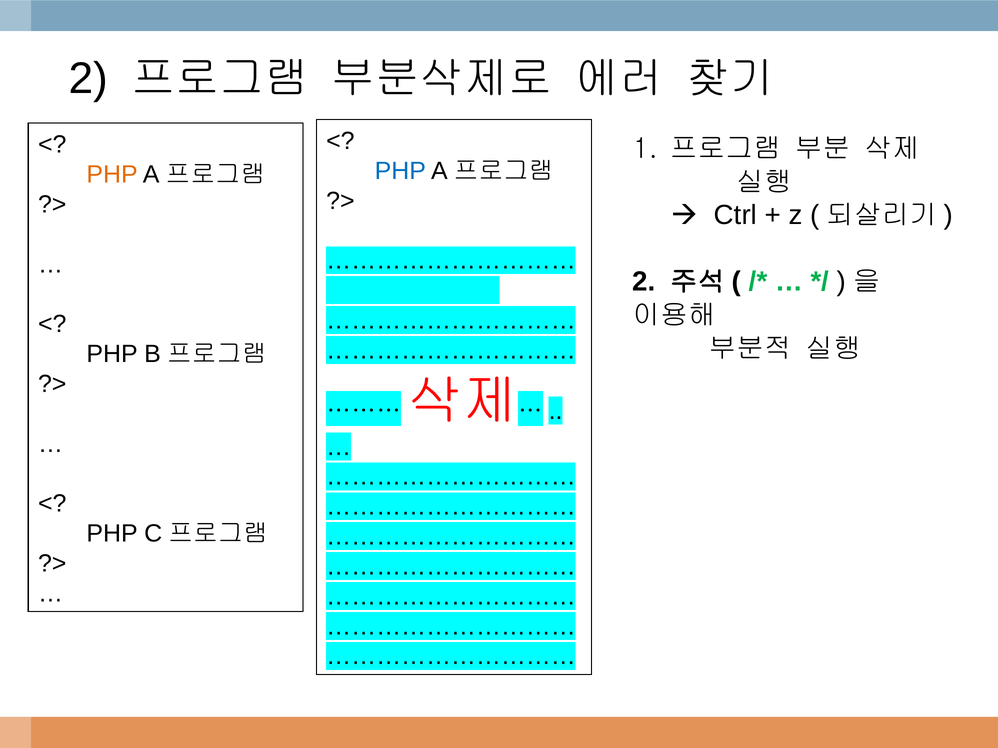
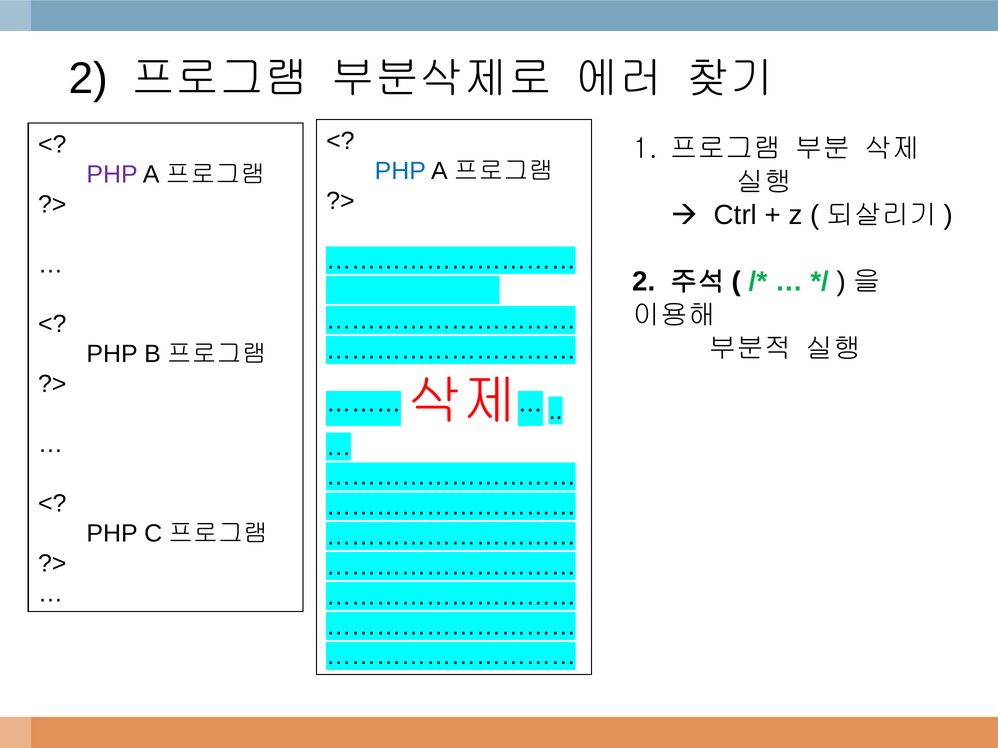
PHP colour: orange -> purple (112, 175)
